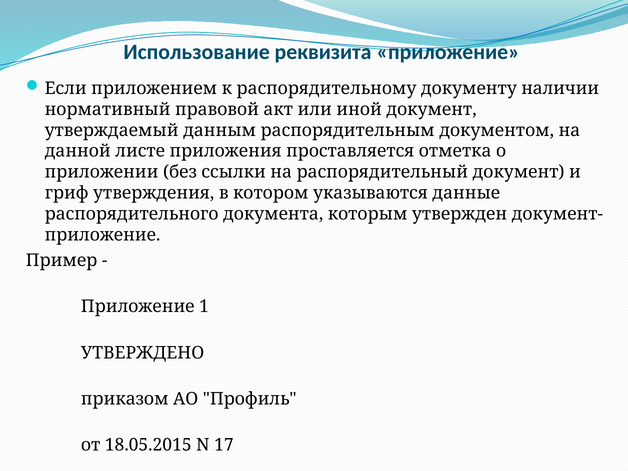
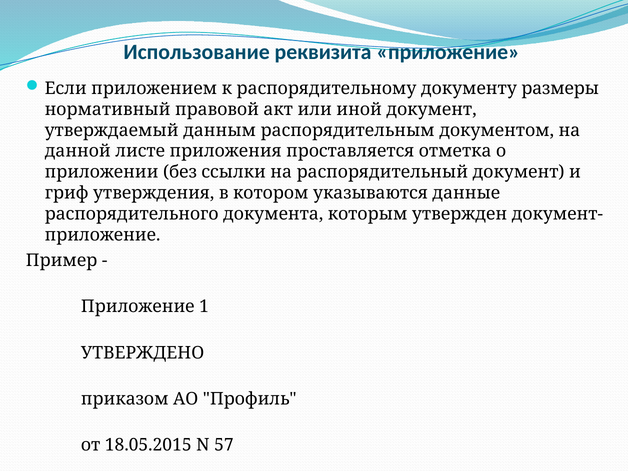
наличии: наличии -> размеры (560, 88)
17: 17 -> 57 (224, 445)
